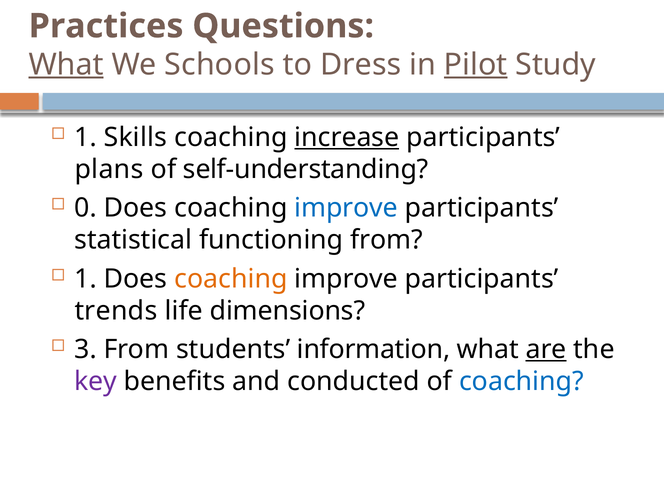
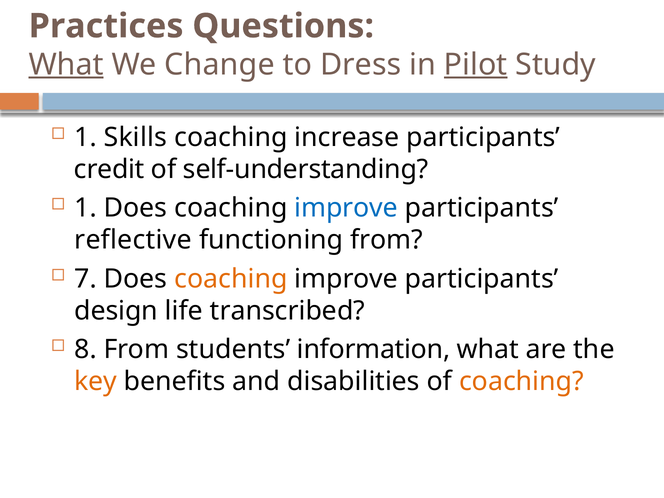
Schools: Schools -> Change (220, 65)
increase underline: present -> none (347, 137)
plans: plans -> credit (109, 169)
0: 0 -> 1 (85, 208)
statistical: statistical -> reflective (133, 240)
1: 1 -> 7 (85, 279)
trends: trends -> design (116, 311)
dimensions: dimensions -> transcribed (287, 311)
3: 3 -> 8 (85, 349)
are underline: present -> none (546, 349)
key colour: purple -> orange (96, 381)
conducted: conducted -> disabilities (354, 381)
coaching colour: blue -> orange (521, 381)
